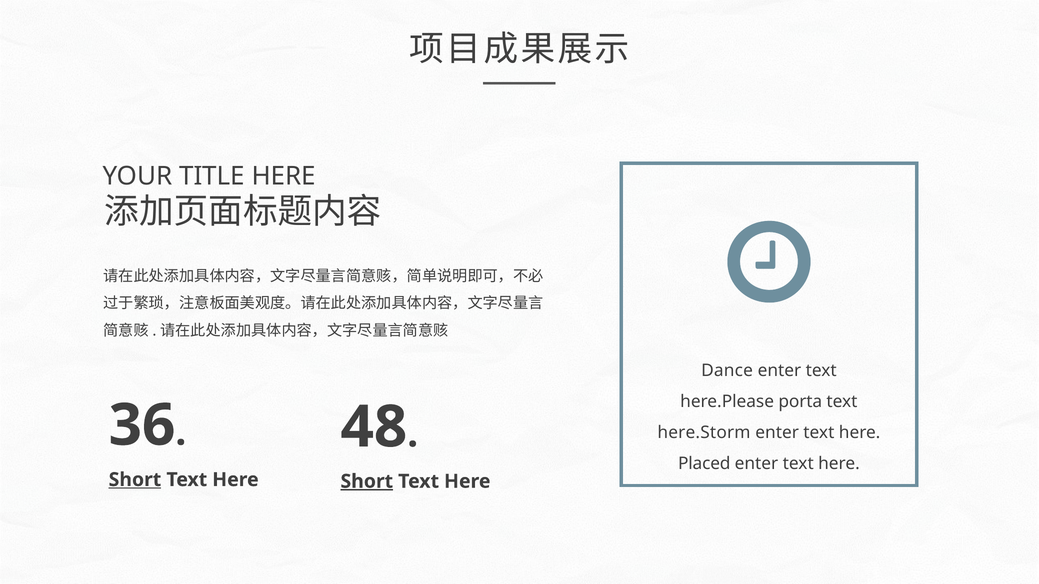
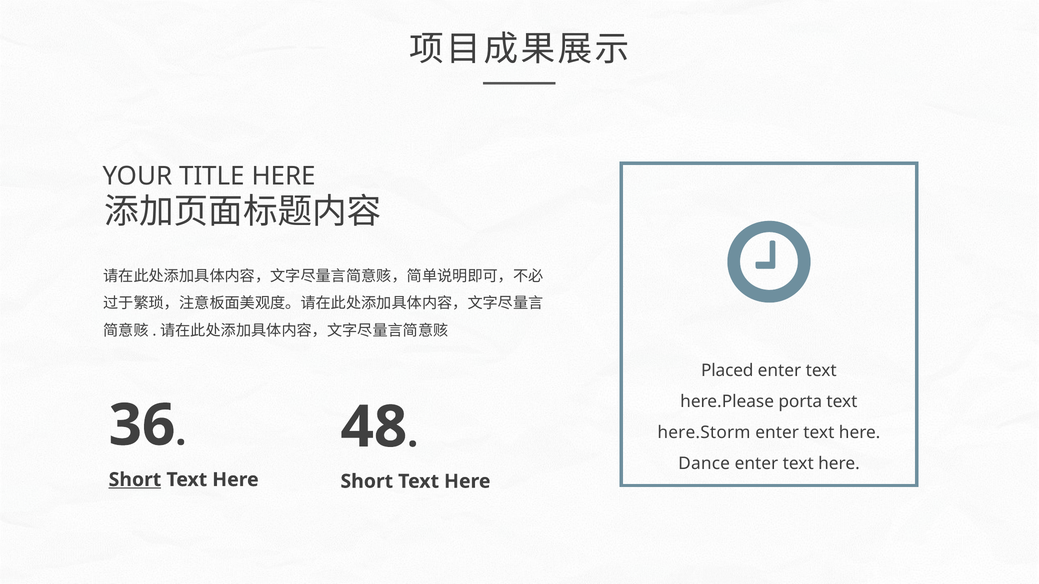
Dance: Dance -> Placed (727, 371)
Placed: Placed -> Dance (704, 464)
Short underline: present -> none (367, 482)
